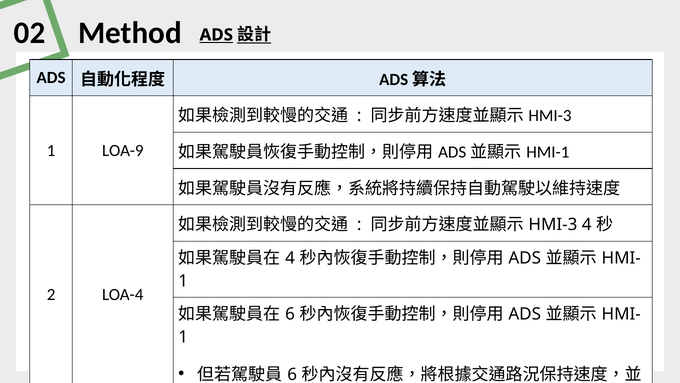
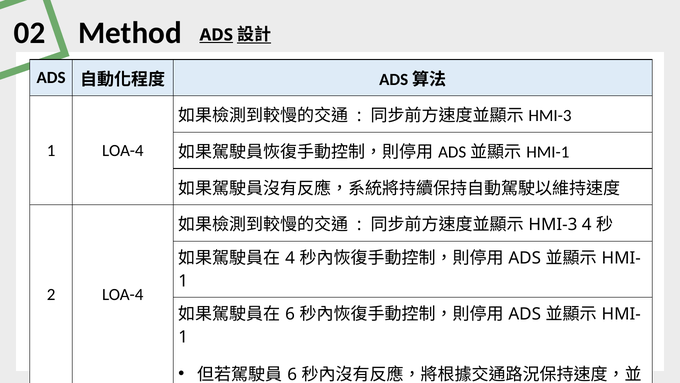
1 LOA-9: LOA-9 -> LOA-4 (123, 150)
